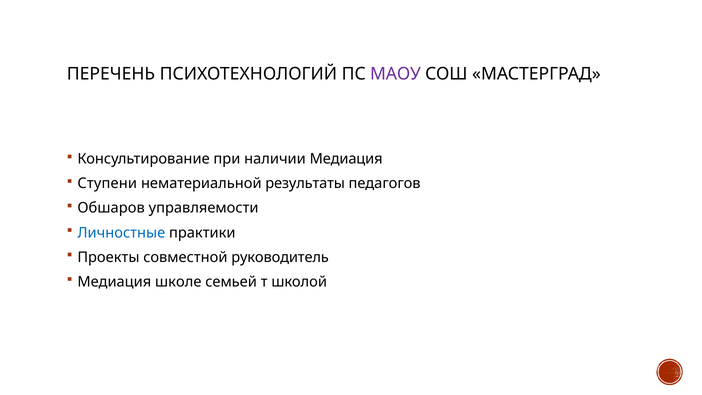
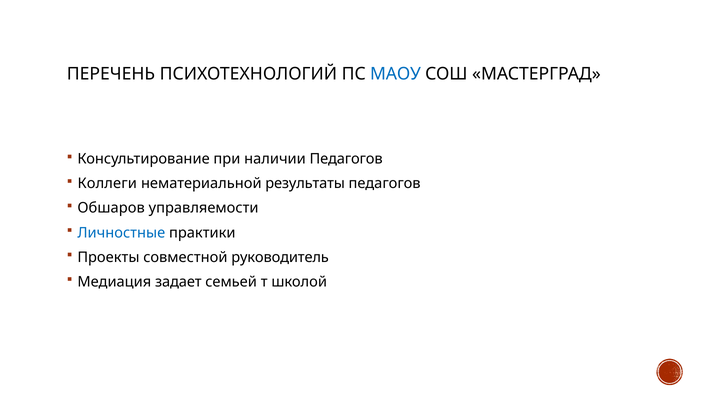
МАОУ colour: purple -> blue (395, 74)
наличии Медиация: Медиация -> Педагогов (346, 159)
Ступени: Ступени -> Коллеги (107, 183)
школе: школе -> задает (178, 282)
